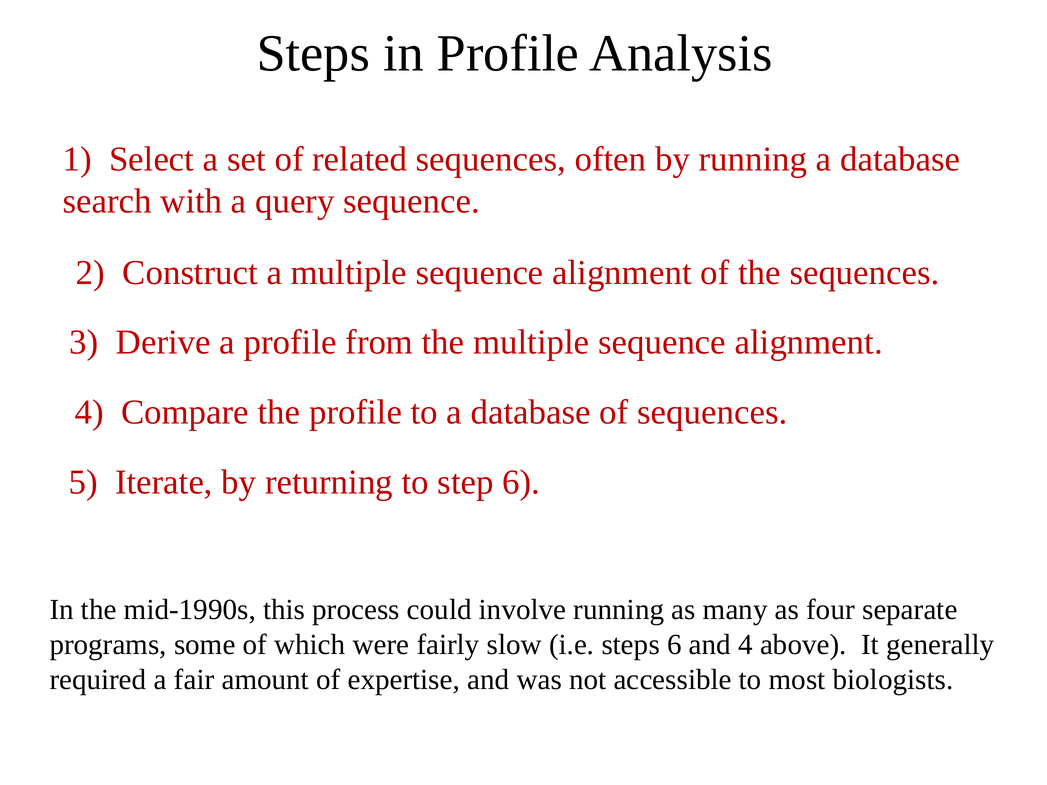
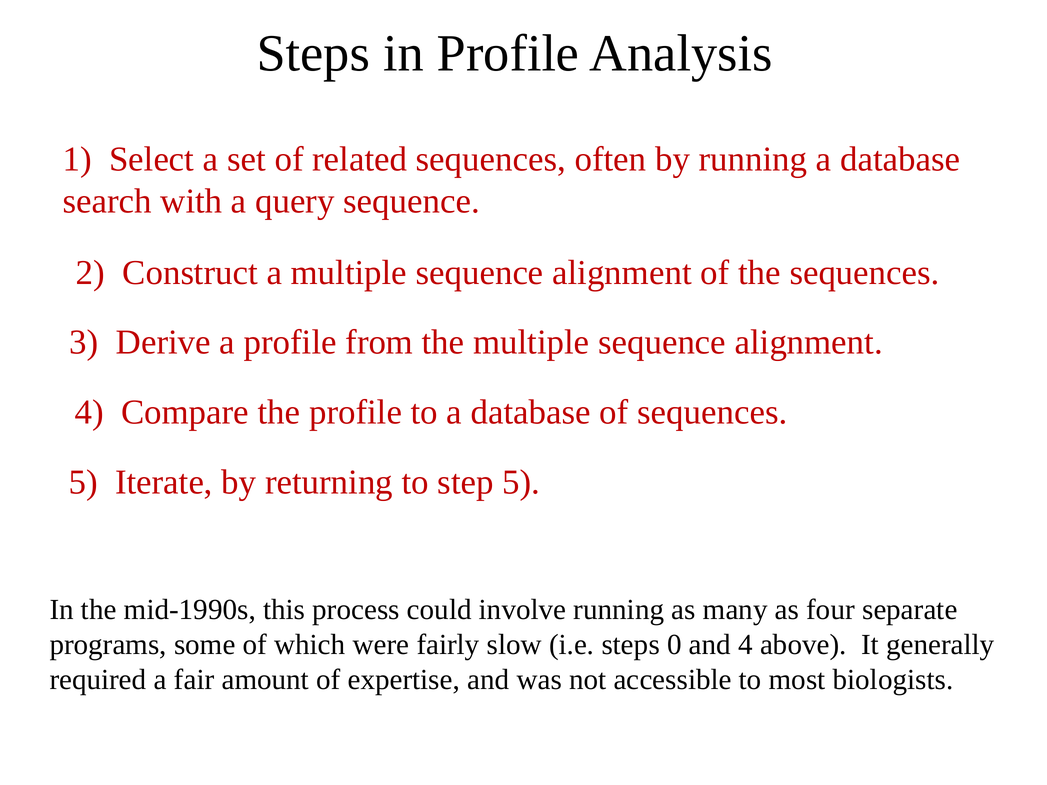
step 6: 6 -> 5 (521, 482)
steps 6: 6 -> 0 (674, 645)
